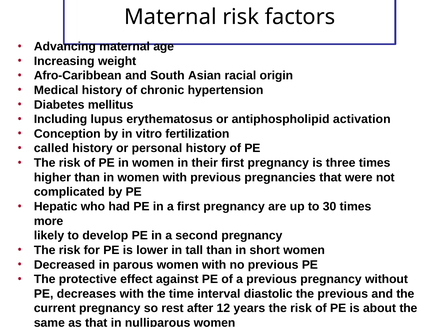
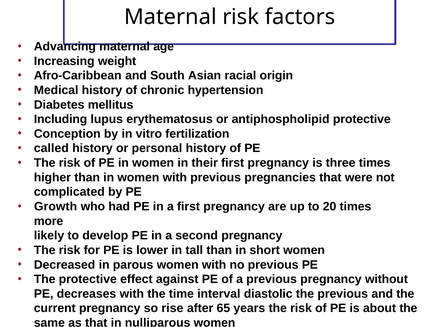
antiphospholipid activation: activation -> protective (362, 119)
Hepatic: Hepatic -> Growth (56, 207)
30: 30 -> 20 (330, 207)
rest: rest -> rise (172, 309)
12: 12 -> 65 (223, 309)
